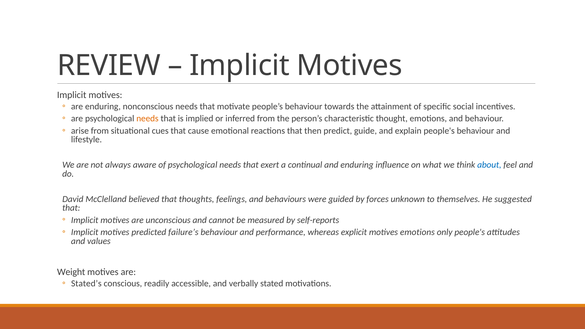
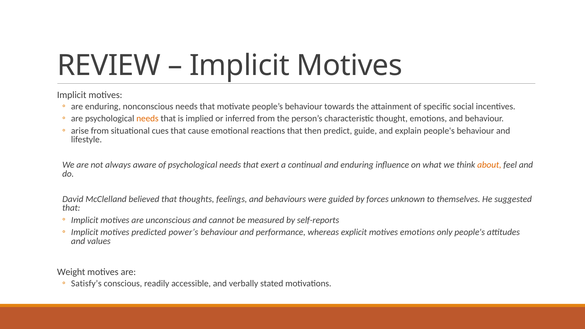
about colour: blue -> orange (489, 165)
failure’s: failure’s -> power’s (183, 232)
Stated’s: Stated’s -> Satisfy’s (86, 283)
